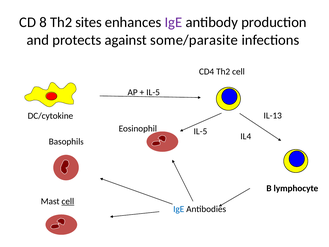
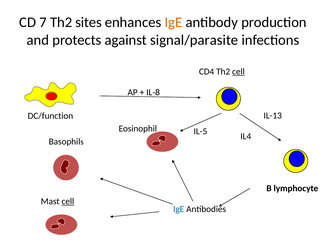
8: 8 -> 7 (43, 22)
IgE colour: purple -> orange (173, 22)
some/parasite: some/parasite -> signal/parasite (194, 40)
cell underline: none -> present (238, 71)
IL-5: IL-5 -> IL-8 (153, 92)
DC/cytokine: DC/cytokine -> DC/function (50, 116)
